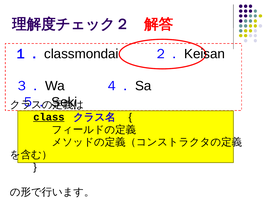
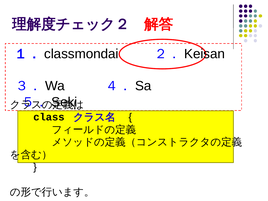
class underline: present -> none (49, 117)
